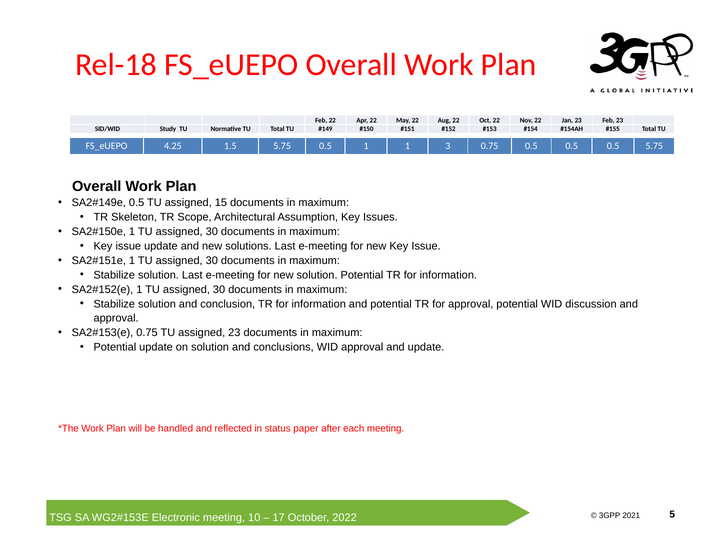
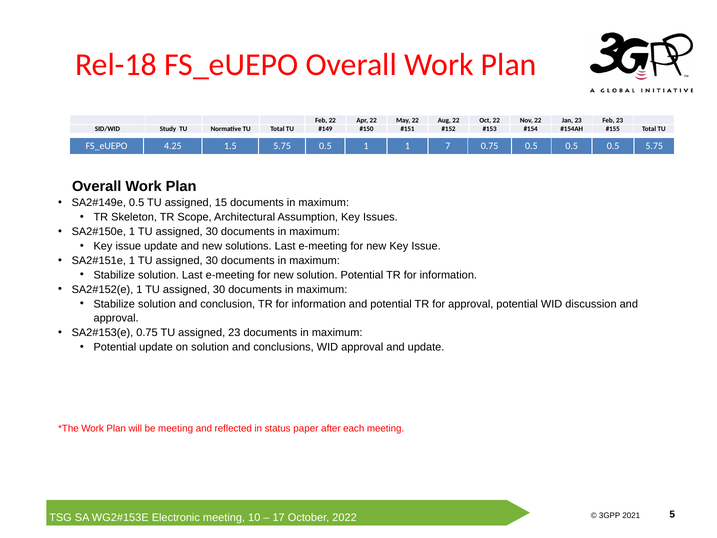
3: 3 -> 7 (448, 146)
be handled: handled -> meeting (176, 428)
